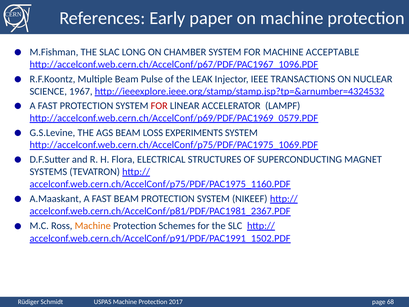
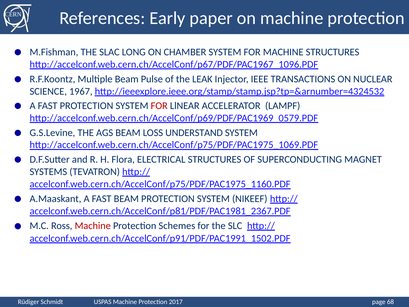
MACHINE ACCEPTABLE: ACCEPTABLE -> STRUCTURES (333, 52)
EXPERIMENTS: EXPERIMENTS -> UNDERSTAND (194, 133)
Machine colour: orange -> red (93, 226)
